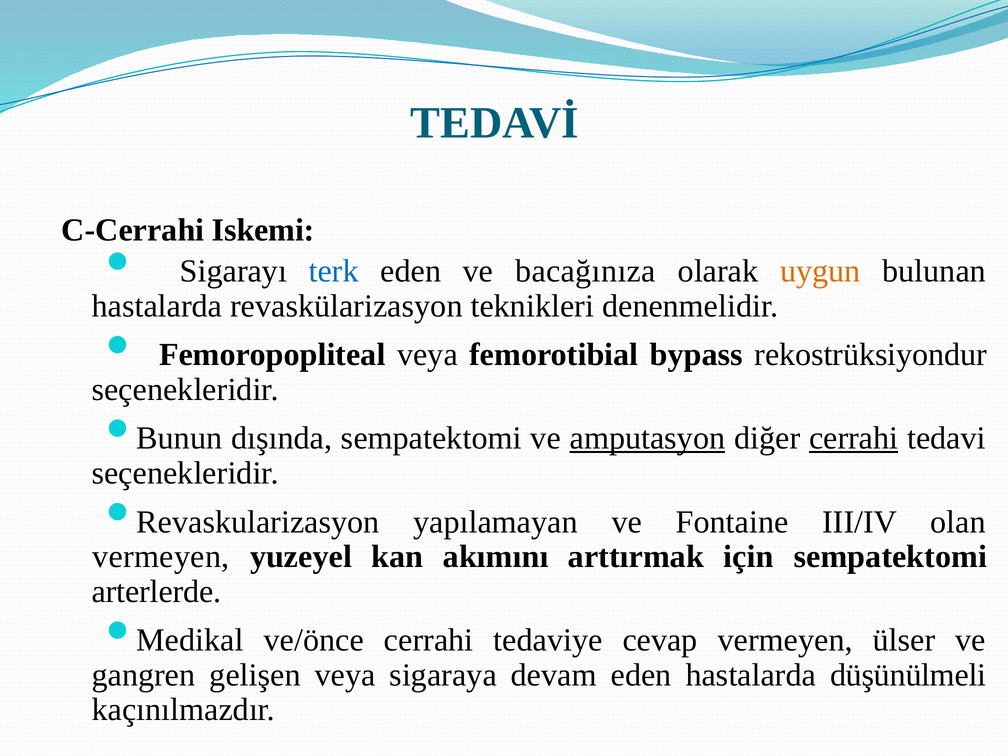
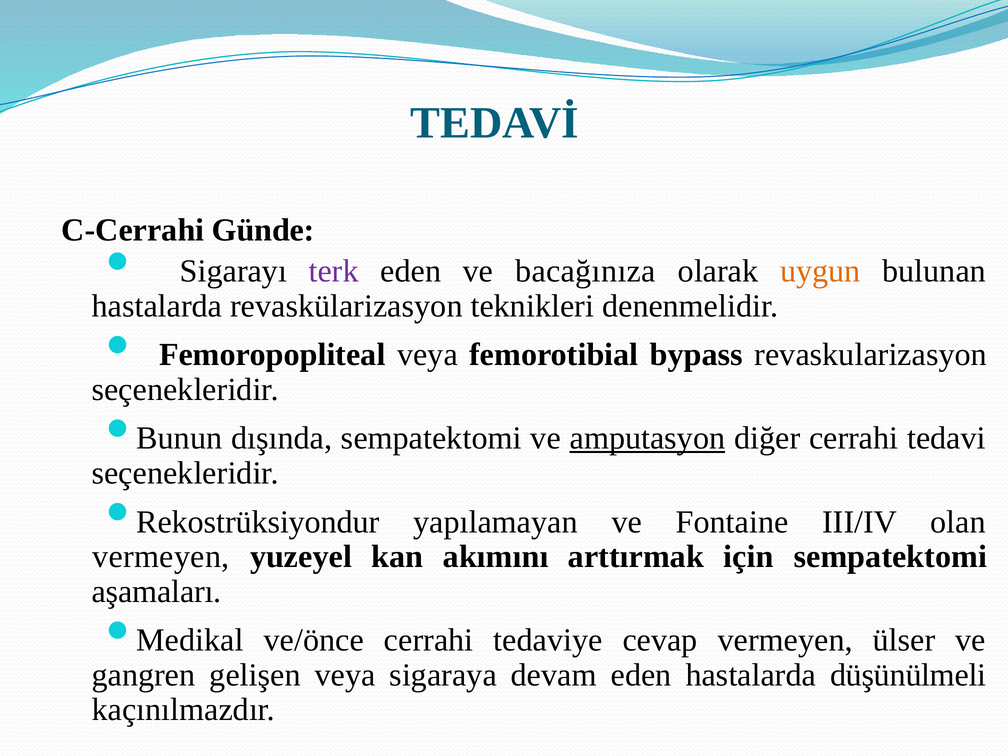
Iskemi: Iskemi -> Günde (263, 230)
terk colour: blue -> purple (334, 271)
rekostrüksiyondur: rekostrüksiyondur -> revaskularizasyon (871, 355)
cerrahi underline: present -> none (854, 438)
Revaskularizasyon: Revaskularizasyon -> Rekostrüksiyondur (258, 522)
arterlerde: arterlerde -> aşamaları (157, 591)
